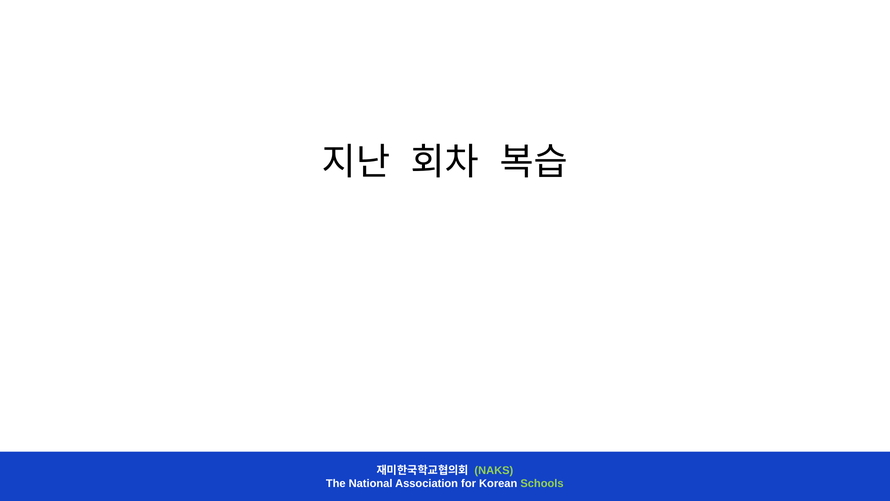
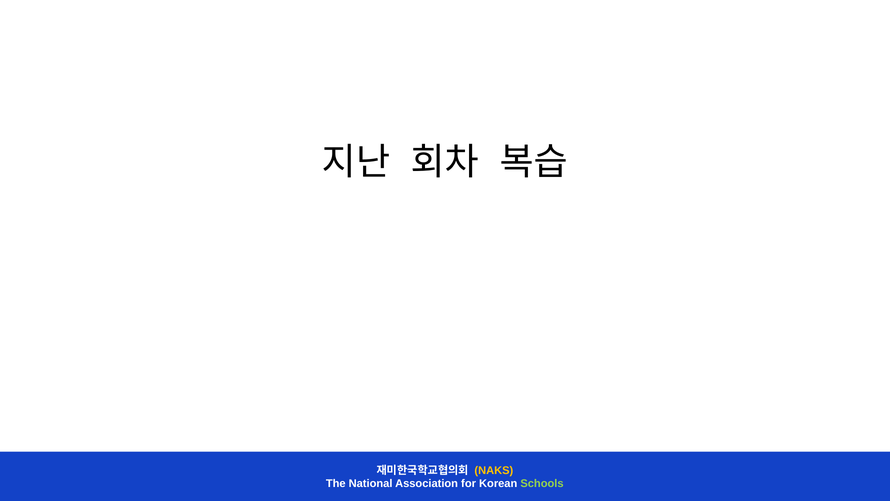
NAKS colour: light green -> yellow (494, 470)
